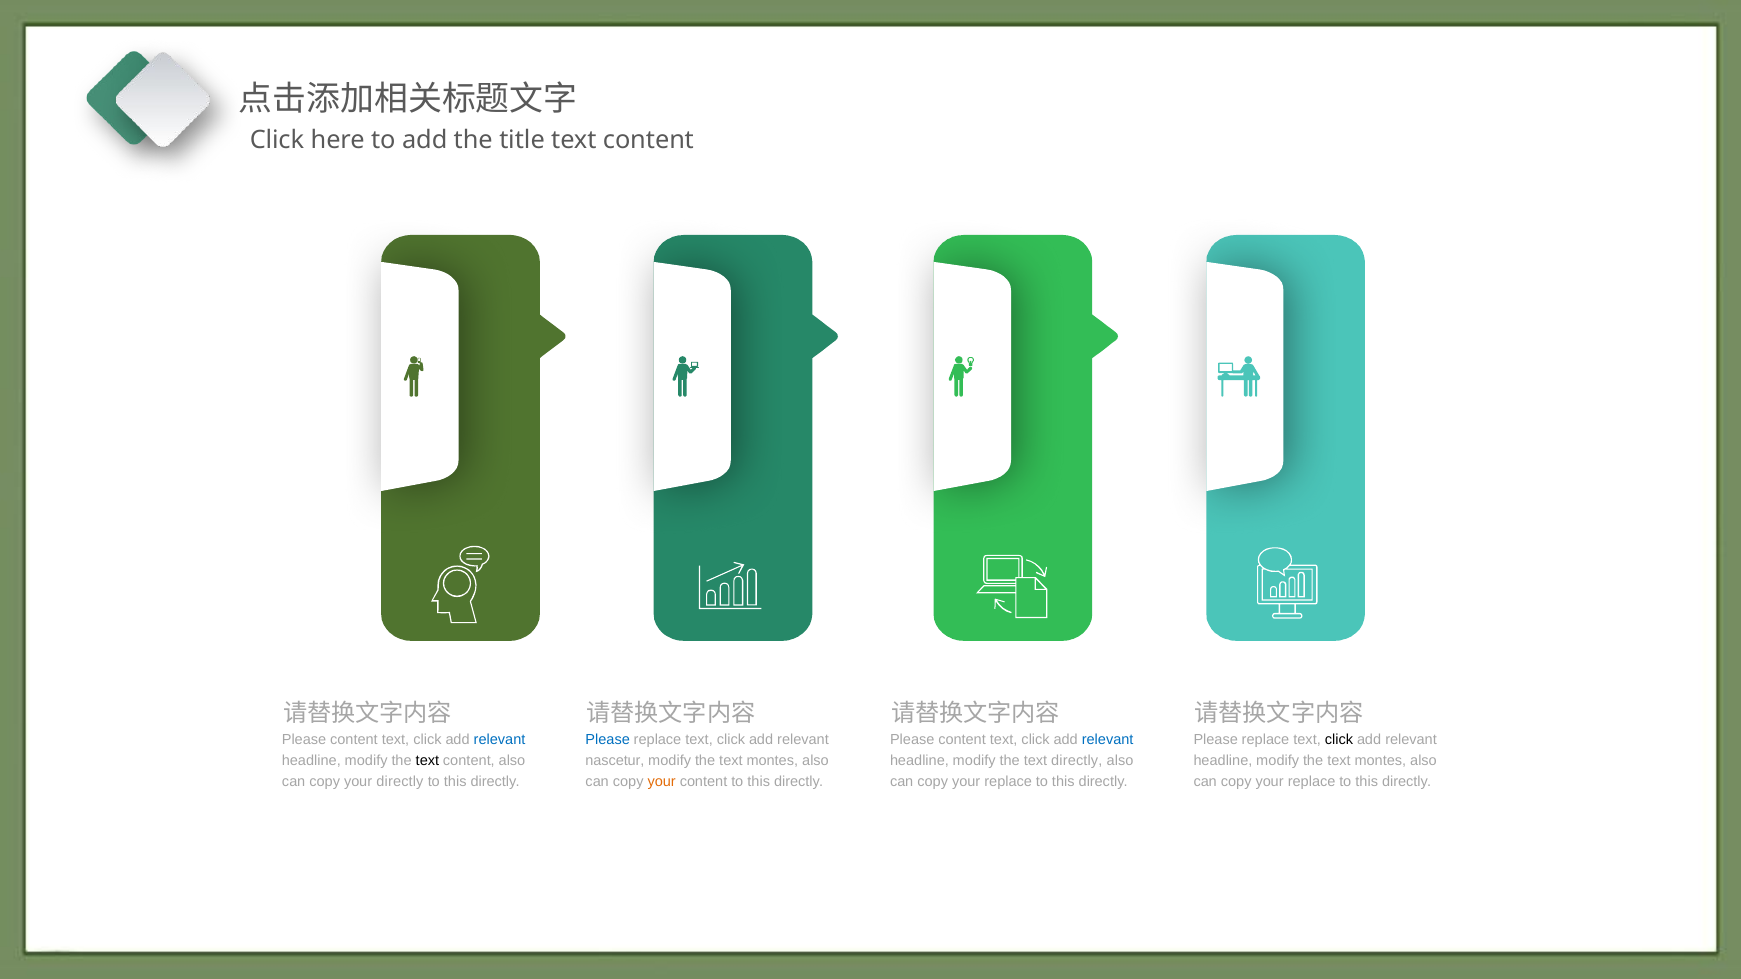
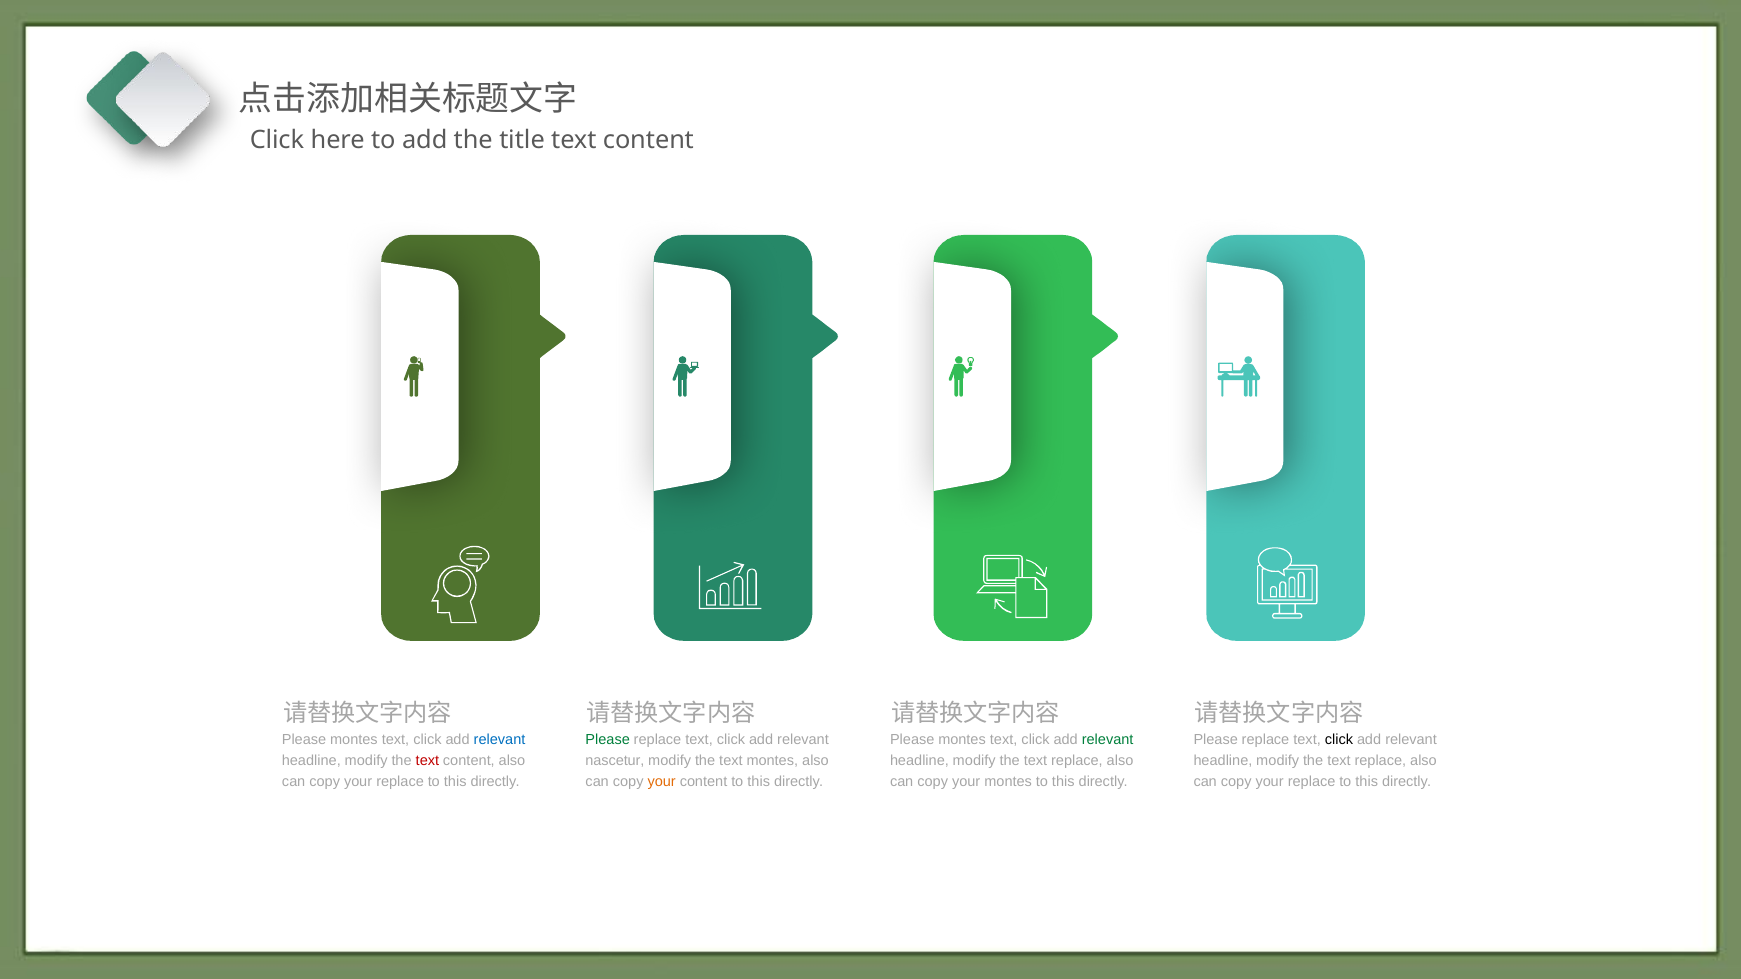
content: content -> montes (354, 740)
Please colour: blue -> green (608, 740)
content: content -> montes (962, 740)
relevant colour: blue -> green (1108, 740)
text colour: black -> red (427, 761)
directly: directly -> replace (1077, 761)
montes: montes -> replace (1380, 761)
directly: directly -> replace (400, 782)
replace: replace -> montes (1008, 782)
